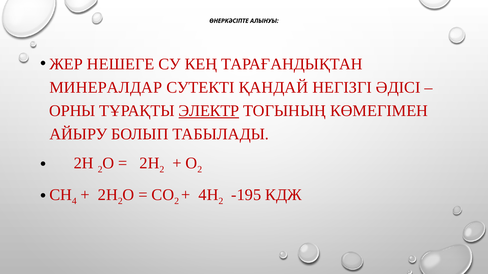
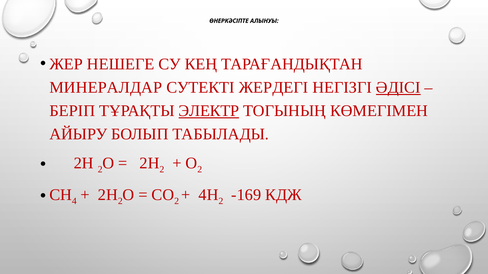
ҚАНДАЙ: ҚАНДАЙ -> ЖЕРДЕГІ (274, 88)
ӘДІСІ underline: none -> present (398, 88)
ОРНЫ: ОРНЫ -> БЕРІП (72, 111)
-195: -195 -> -169 (246, 195)
